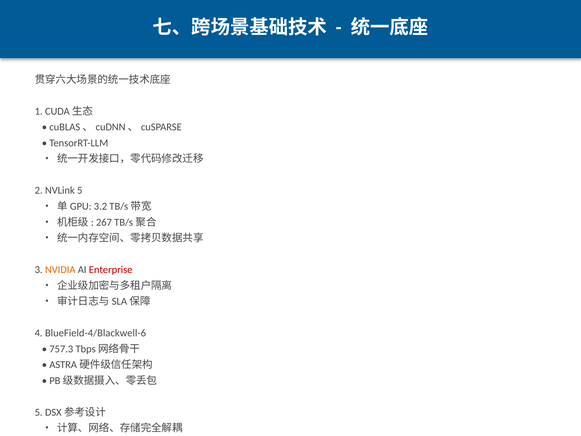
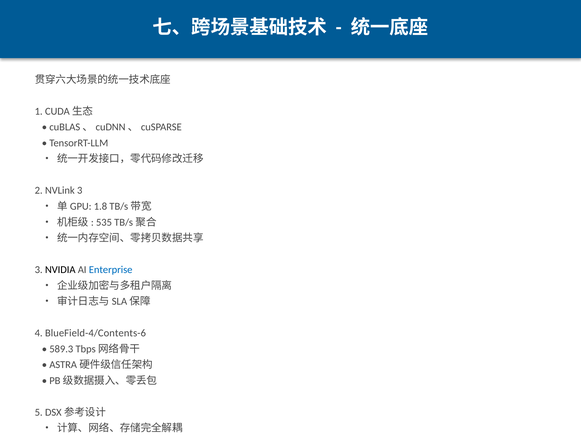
NVLink 5: 5 -> 3 (80, 190)
3.2: 3.2 -> 1.8 (100, 206)
267: 267 -> 535 (104, 222)
NVIDIA colour: orange -> black (60, 270)
Enterprise colour: red -> blue (111, 270)
BlueField-4/Blackwell-6: BlueField-4/Blackwell-6 -> BlueField-4/Contents-6 (95, 333)
757.3: 757.3 -> 589.3 (61, 349)
